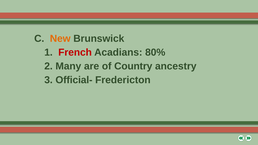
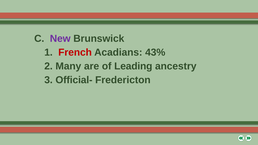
New colour: orange -> purple (60, 39)
80%: 80% -> 43% (155, 52)
Country: Country -> Leading (133, 66)
